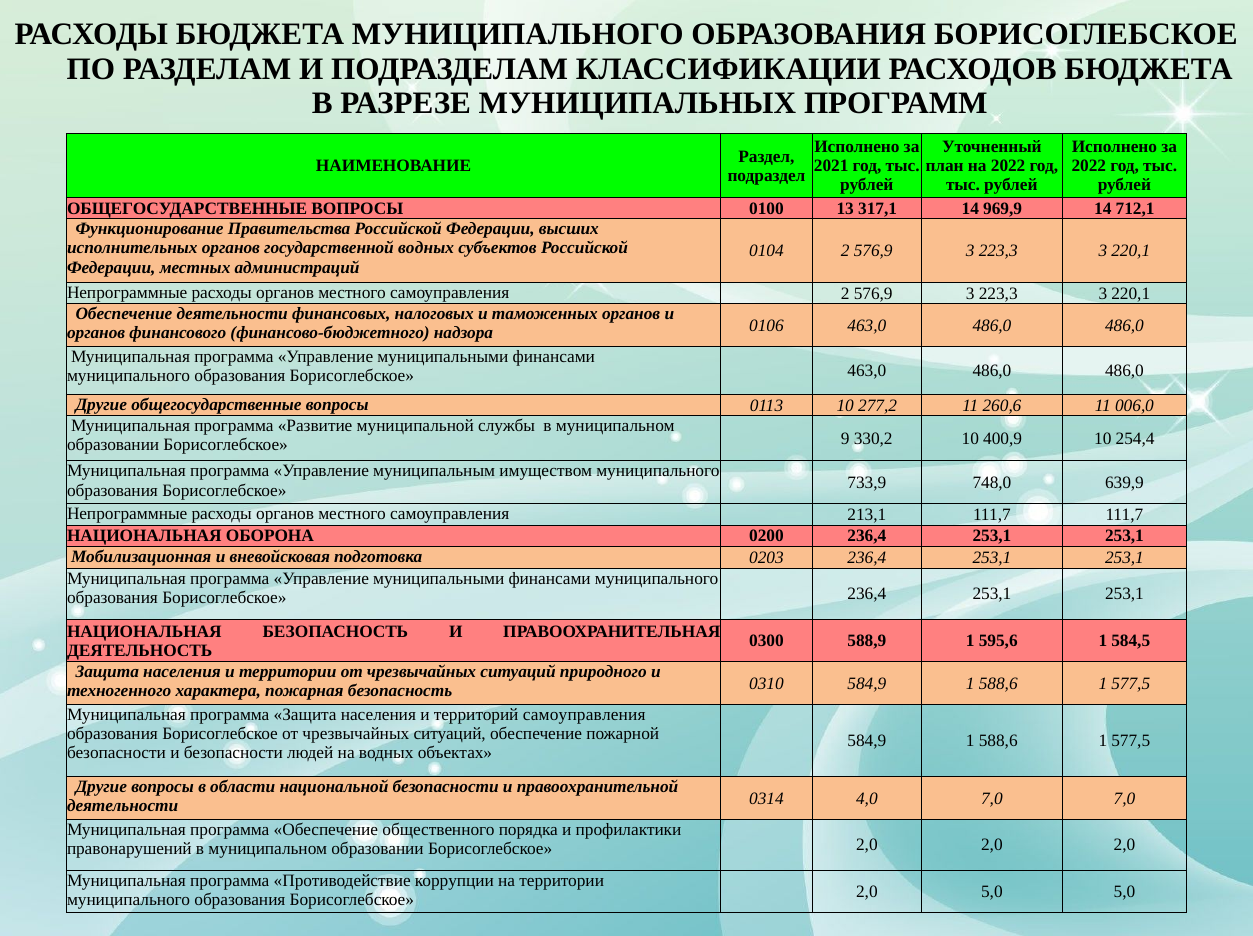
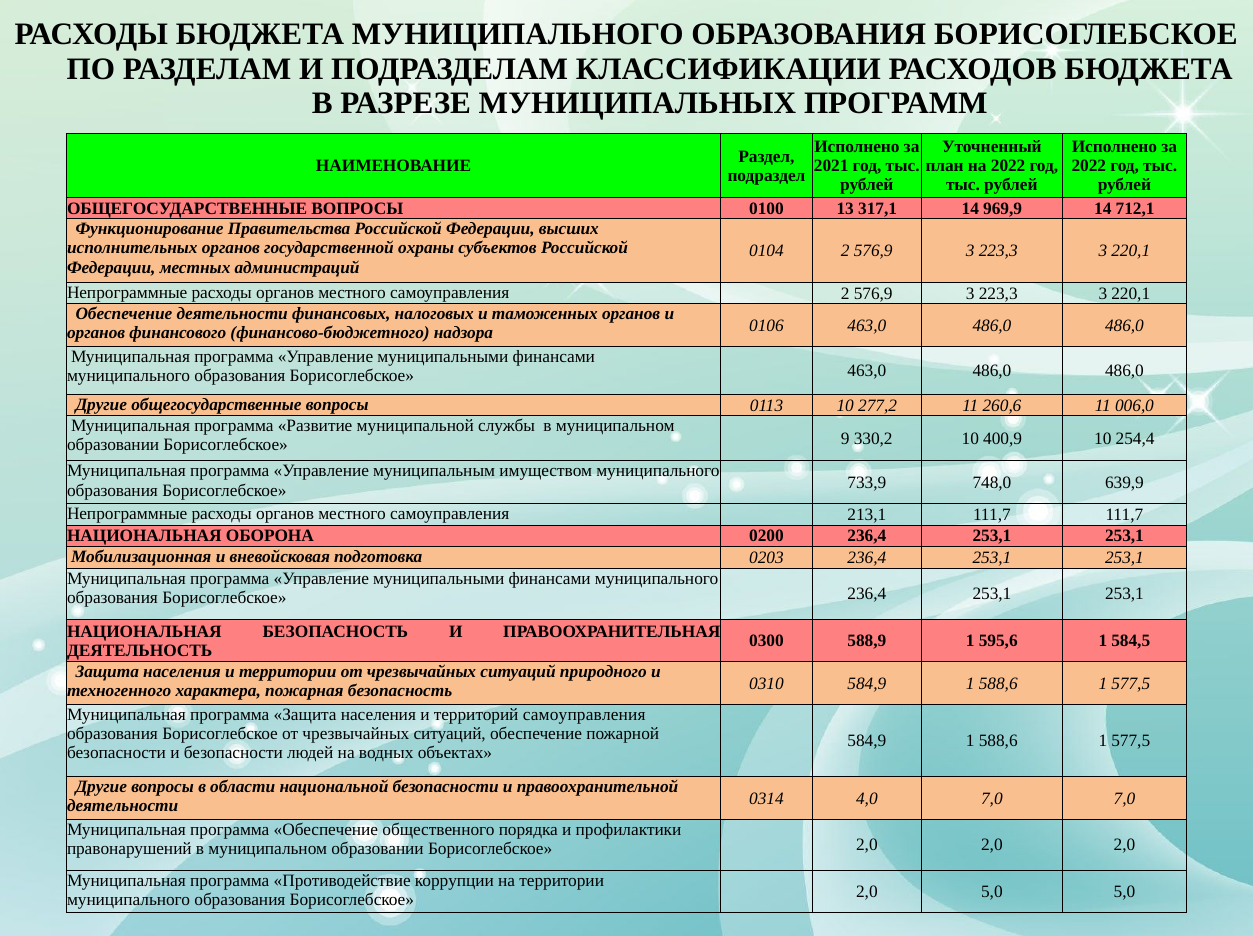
государственной водных: водных -> охраны (426, 248)
